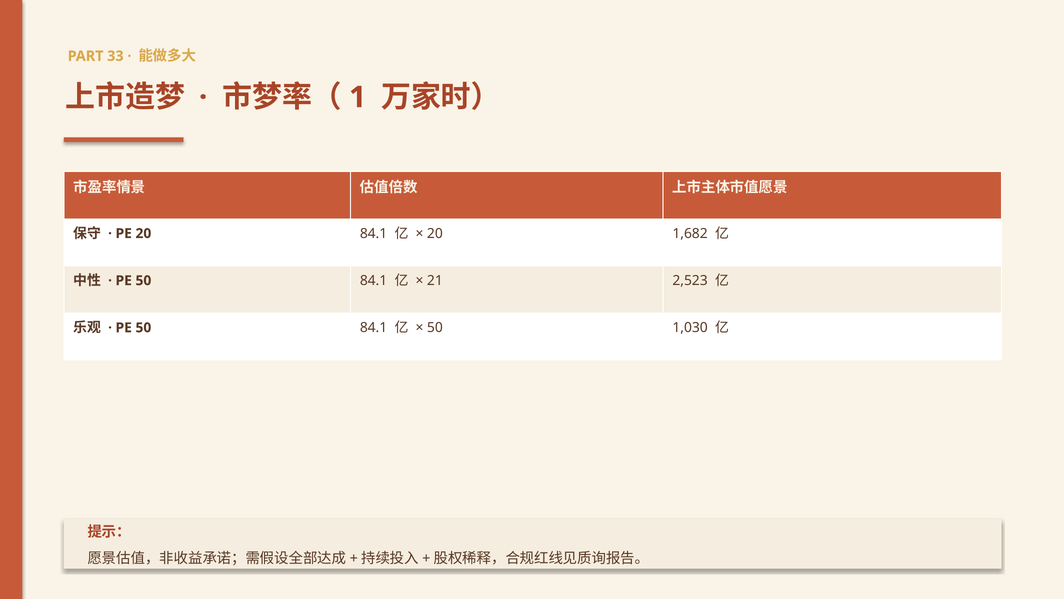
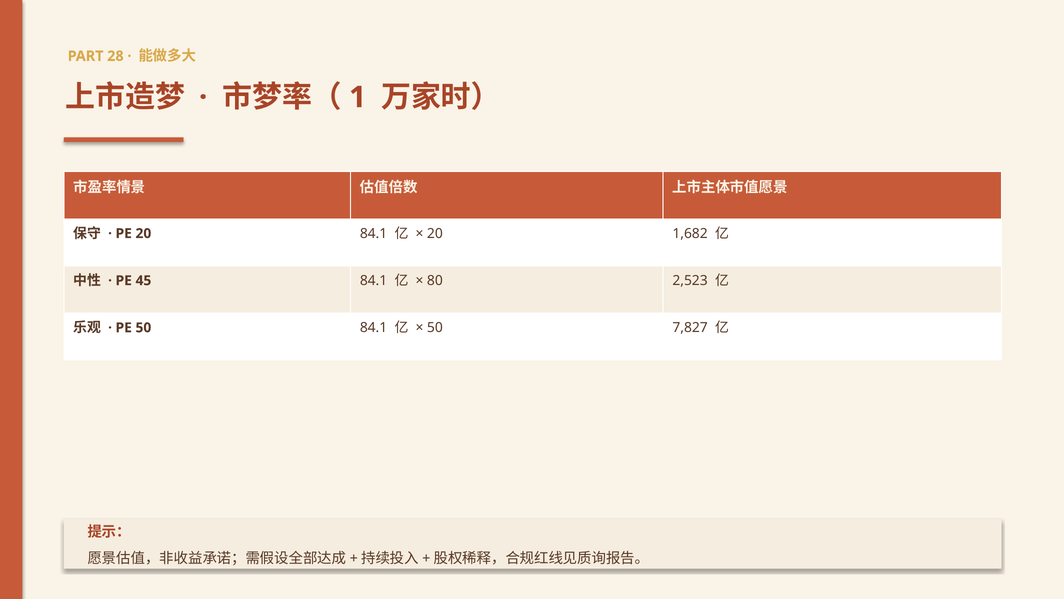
33: 33 -> 28 (115, 56)
50: 50 -> 45 (143, 280)
21: 21 -> 80 (435, 280)
1,030: 1,030 -> 7,827 (690, 327)
